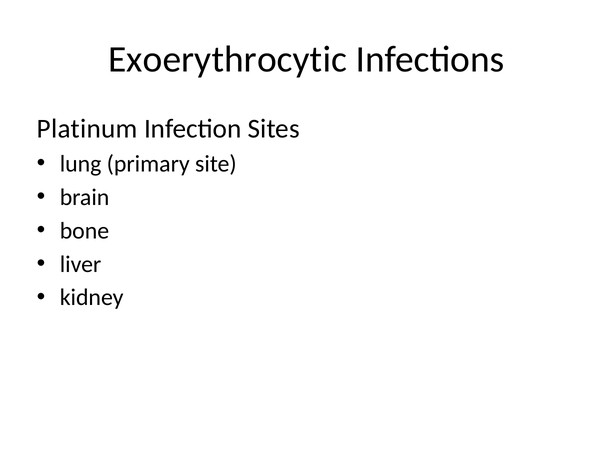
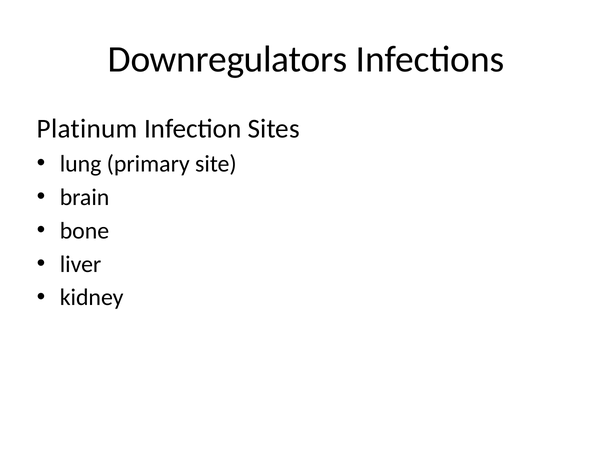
Exoerythrocytic: Exoerythrocytic -> Downregulators (228, 59)
